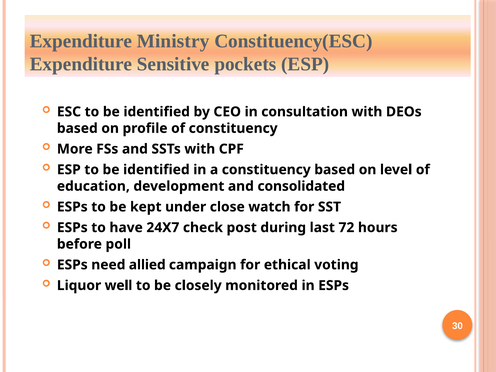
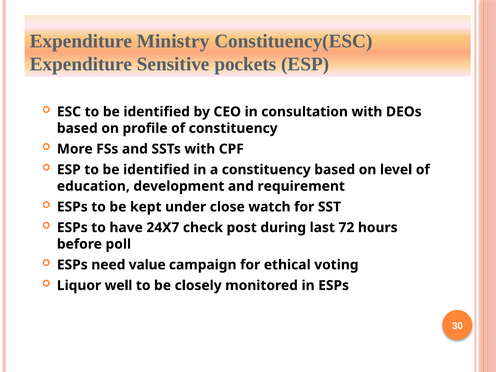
consolidated: consolidated -> requirement (301, 186)
allied: allied -> value (147, 265)
